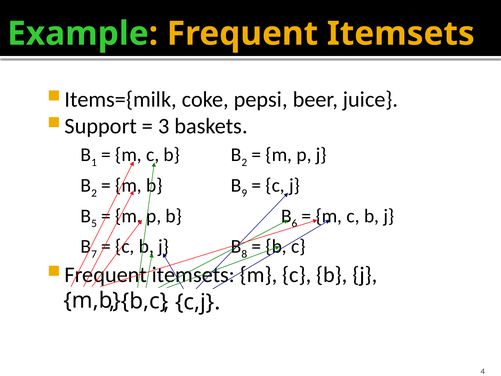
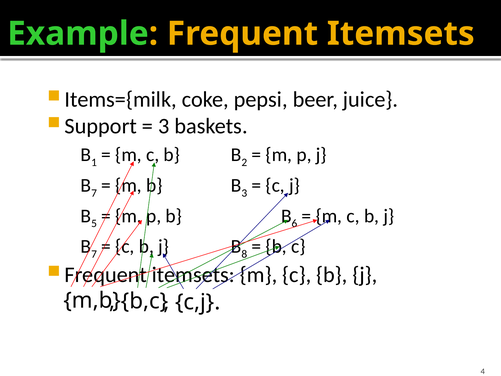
2: 2 -> 7 (94, 193)
B 9: 9 -> 3 (244, 193)
